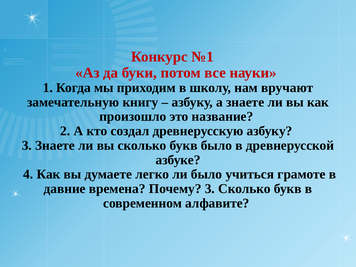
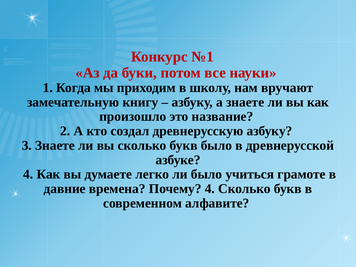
Почему 3: 3 -> 4 (210, 189)
